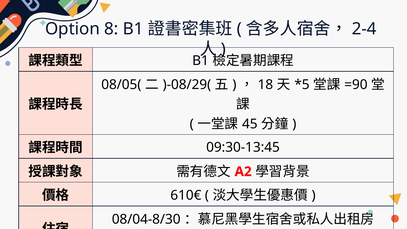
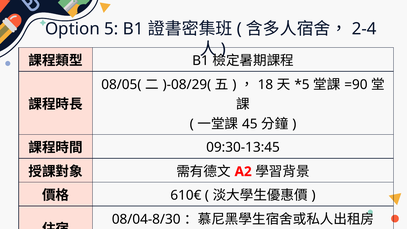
8: 8 -> 5 (111, 29)
